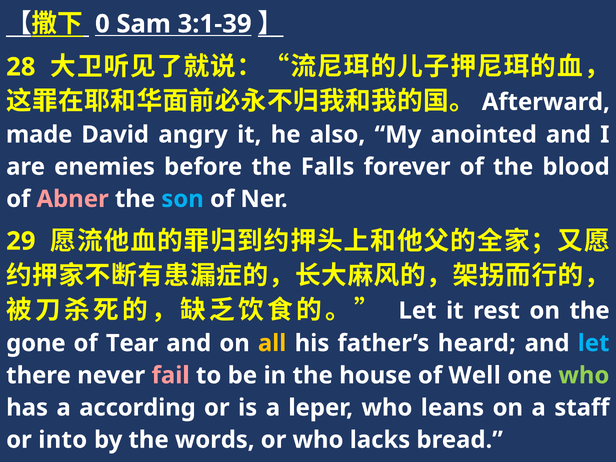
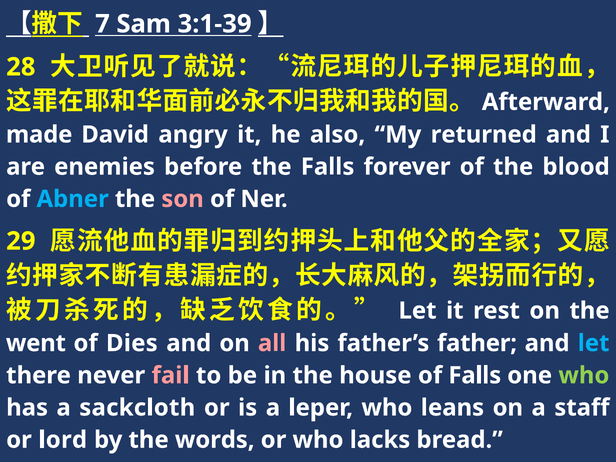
0: 0 -> 7 (102, 24)
anointed: anointed -> returned (484, 135)
Abner colour: pink -> light blue (73, 199)
son colour: light blue -> pink (183, 199)
gone: gone -> went (36, 343)
Tear: Tear -> Dies (132, 343)
all colour: yellow -> pink (272, 343)
heard: heard -> father (477, 343)
of Well: Well -> Falls (475, 375)
according: according -> sackcloth (137, 408)
into: into -> lord (63, 440)
